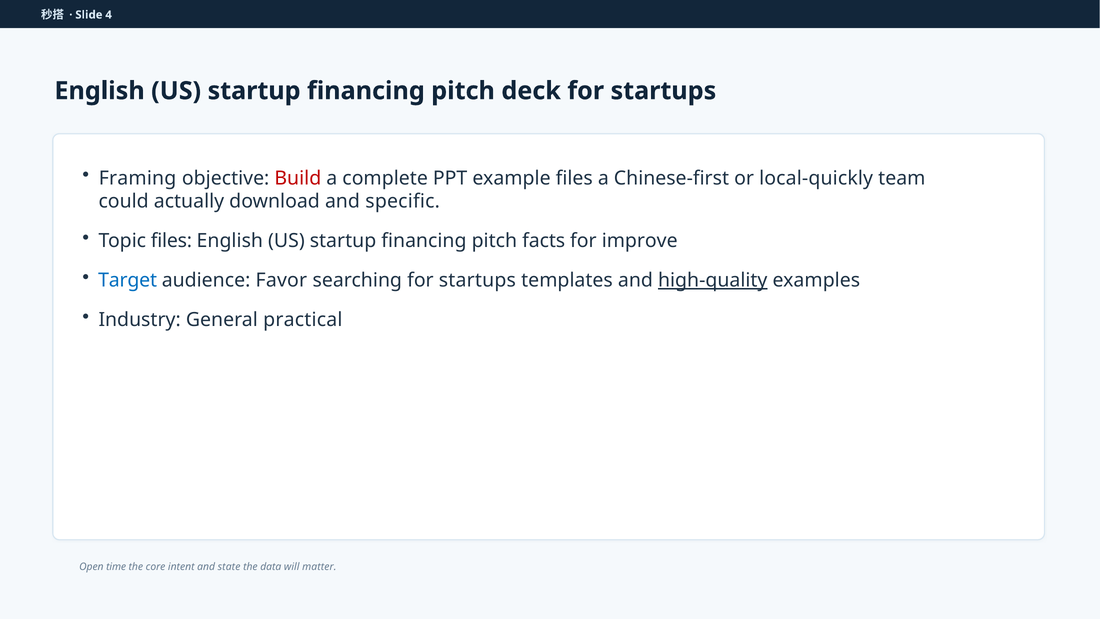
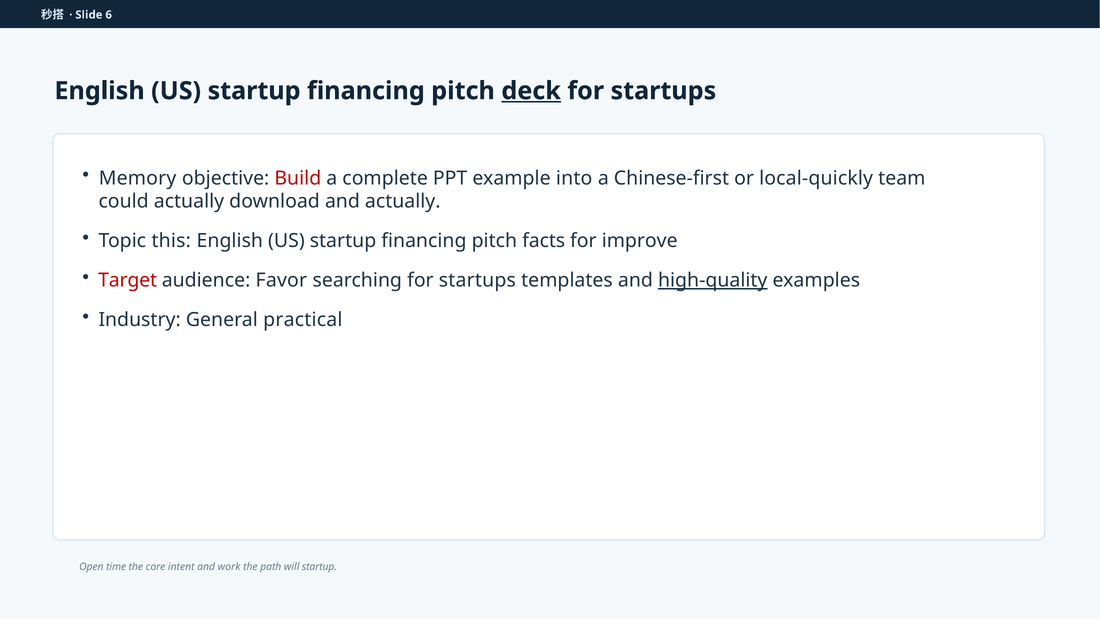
4: 4 -> 6 (109, 15)
deck underline: none -> present (531, 91)
Framing: Framing -> Memory (138, 178)
example files: files -> into (574, 178)
and specific: specific -> actually (403, 201)
Topic files: files -> this (171, 241)
Target colour: blue -> red (128, 280)
state: state -> work (229, 567)
data: data -> path (271, 567)
will matter: matter -> startup (319, 567)
